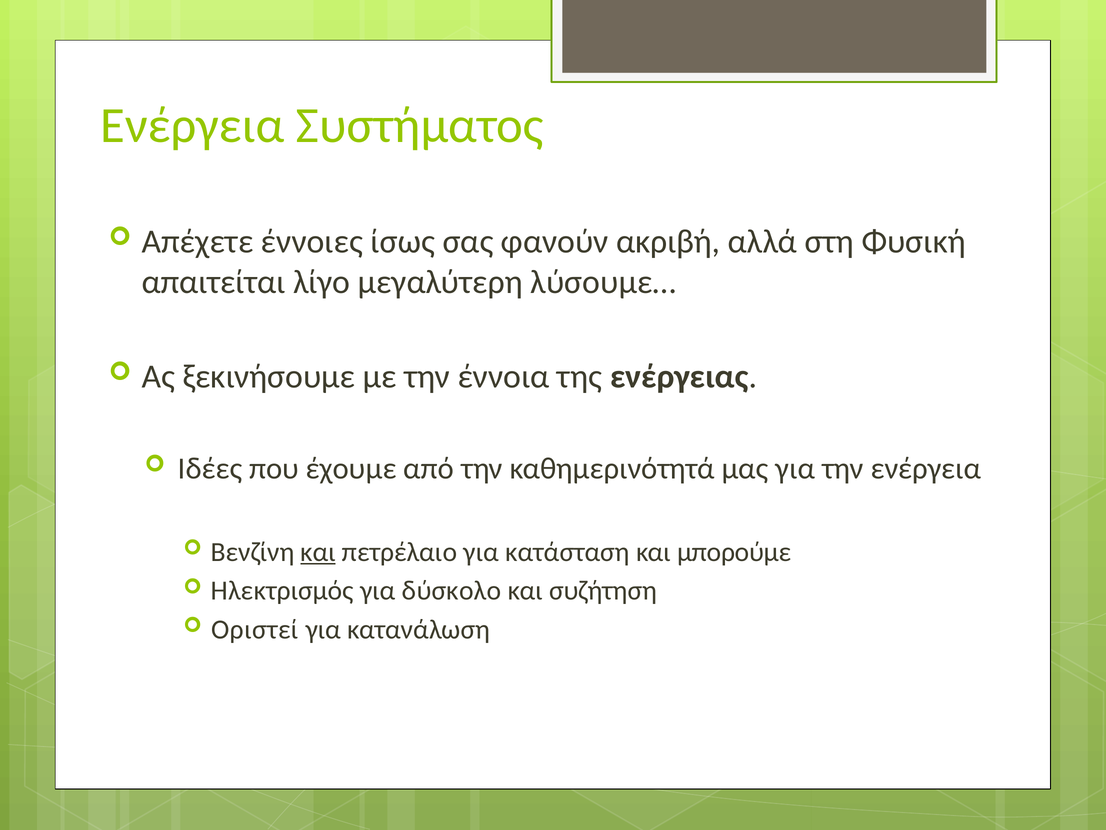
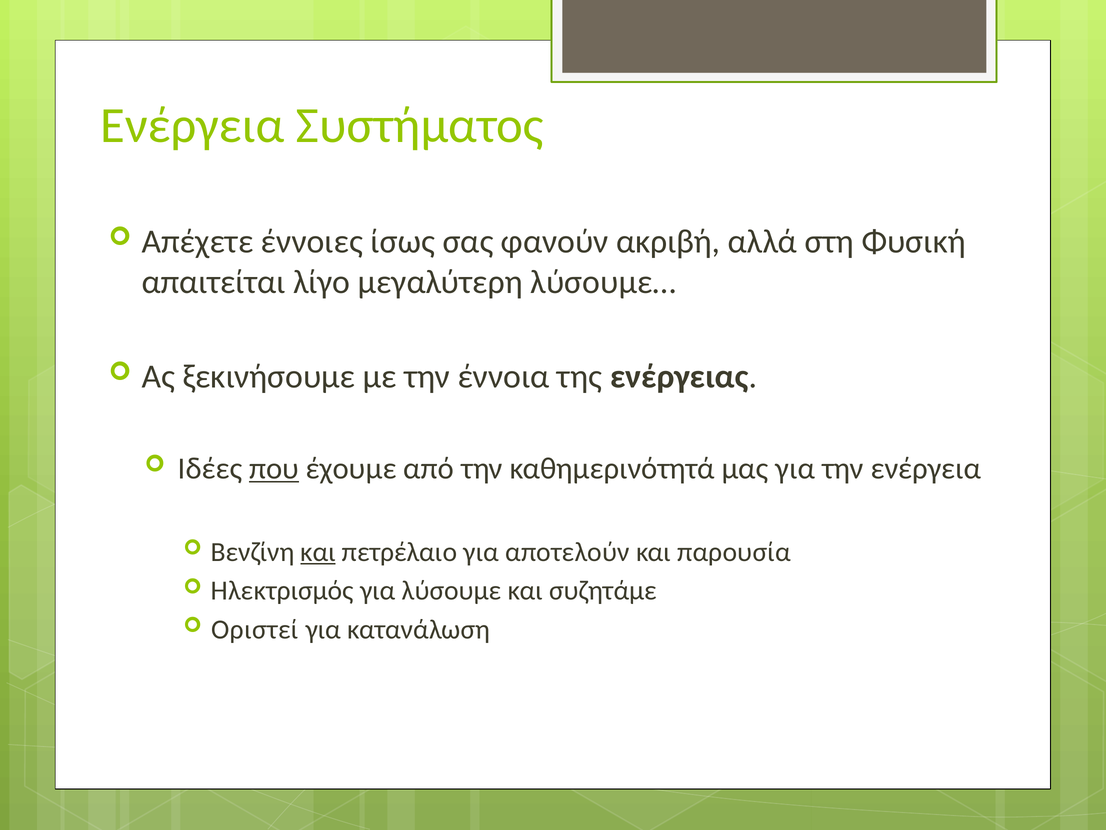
που underline: none -> present (274, 468)
κατάσταση: κατάσταση -> αποτελούν (567, 552)
μπορούμε: μπορούμε -> παρουσία (734, 552)
δύσκολο: δύσκολο -> λύσουμε (452, 590)
συζήτηση: συζήτηση -> συζητάμε (603, 590)
